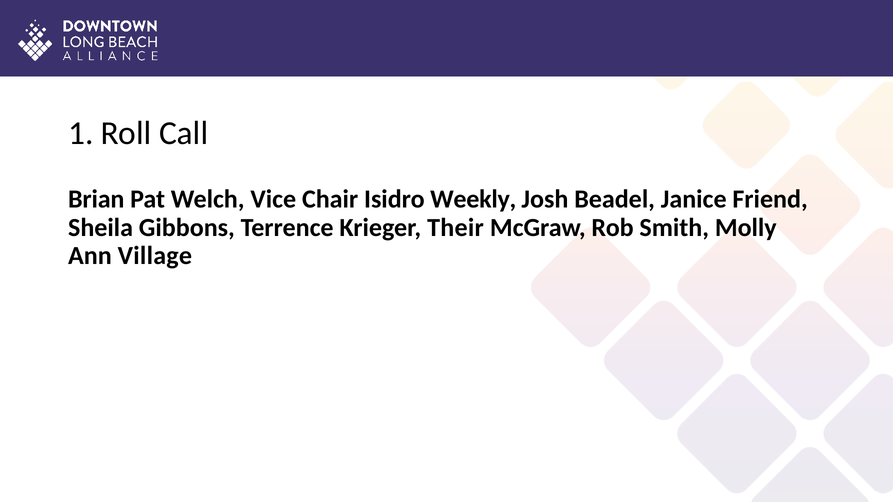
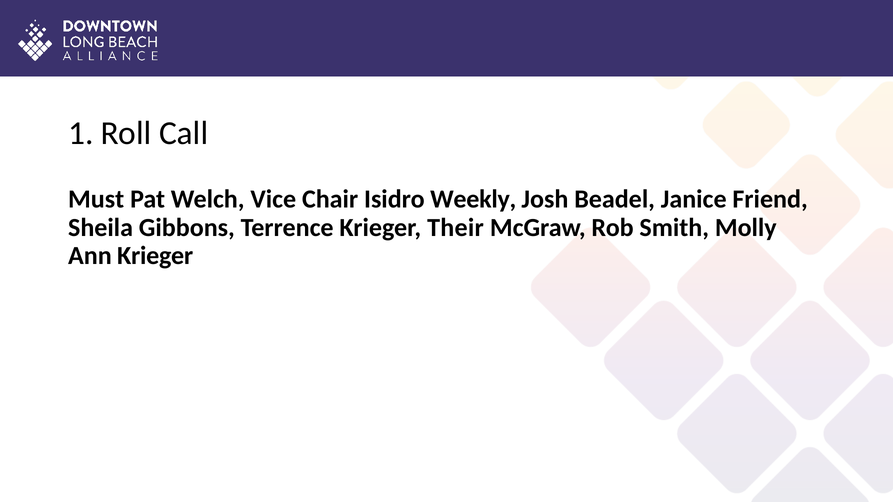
Brian: Brian -> Must (96, 199)
Ann Village: Village -> Krieger (155, 256)
